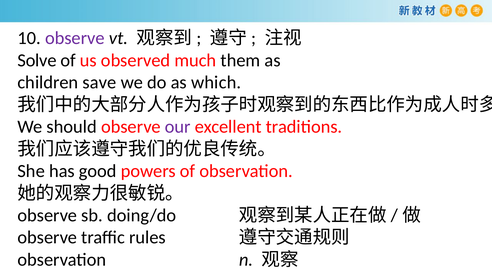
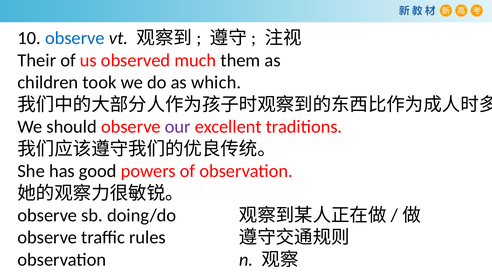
observe colour: purple -> blue (75, 38)
Solve: Solve -> Their (37, 60)
save: save -> took (99, 82)
